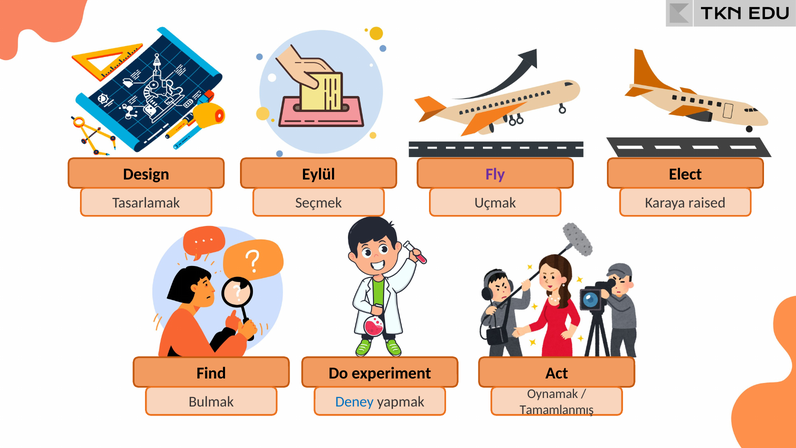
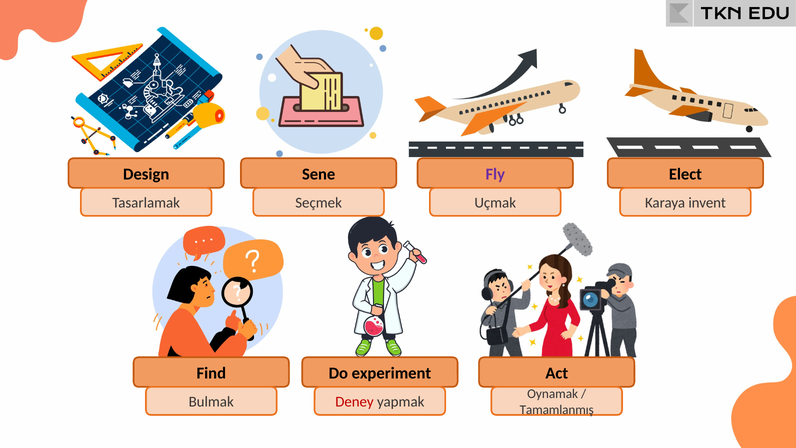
Eylül: Eylül -> Sene (319, 174)
raised: raised -> invent (707, 203)
Deney colour: blue -> red (355, 402)
